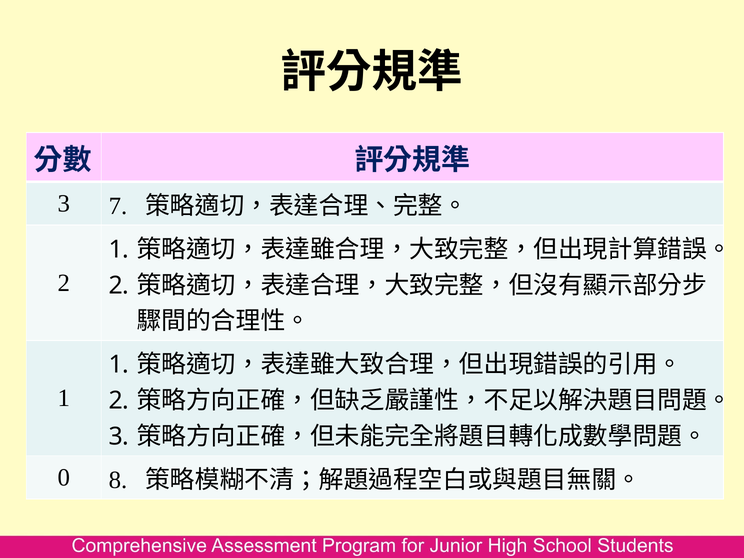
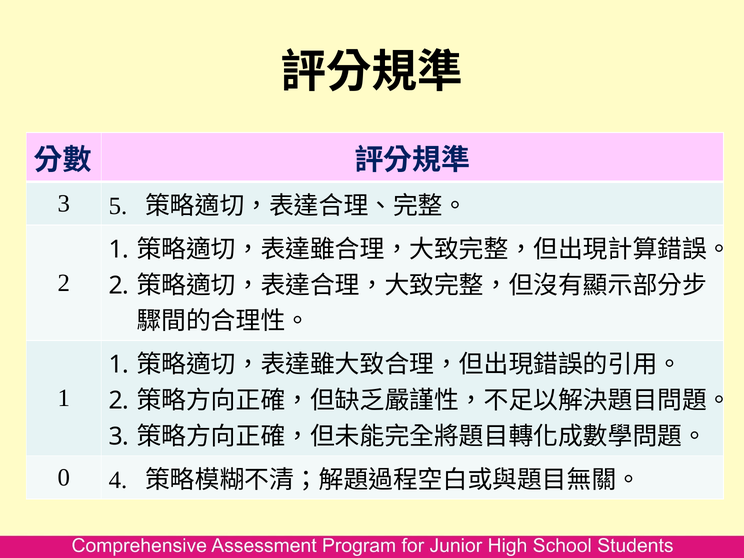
7: 7 -> 5 (118, 206)
8: 8 -> 4 (118, 480)
